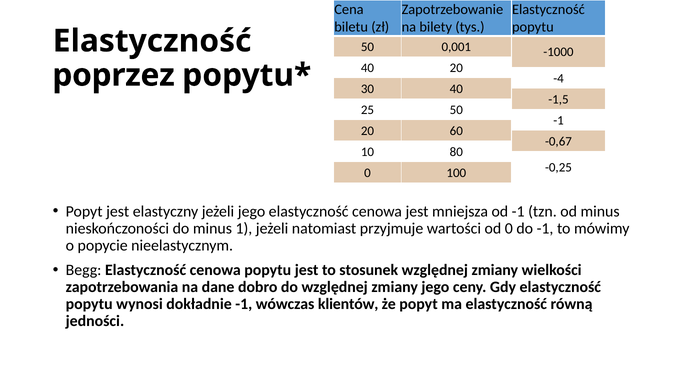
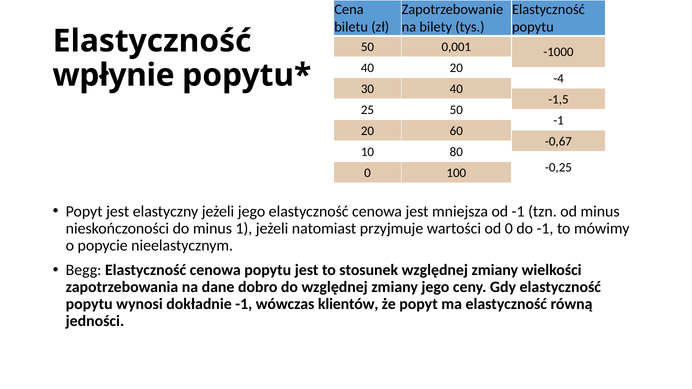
poprzez: poprzez -> wpłynie (114, 75)
